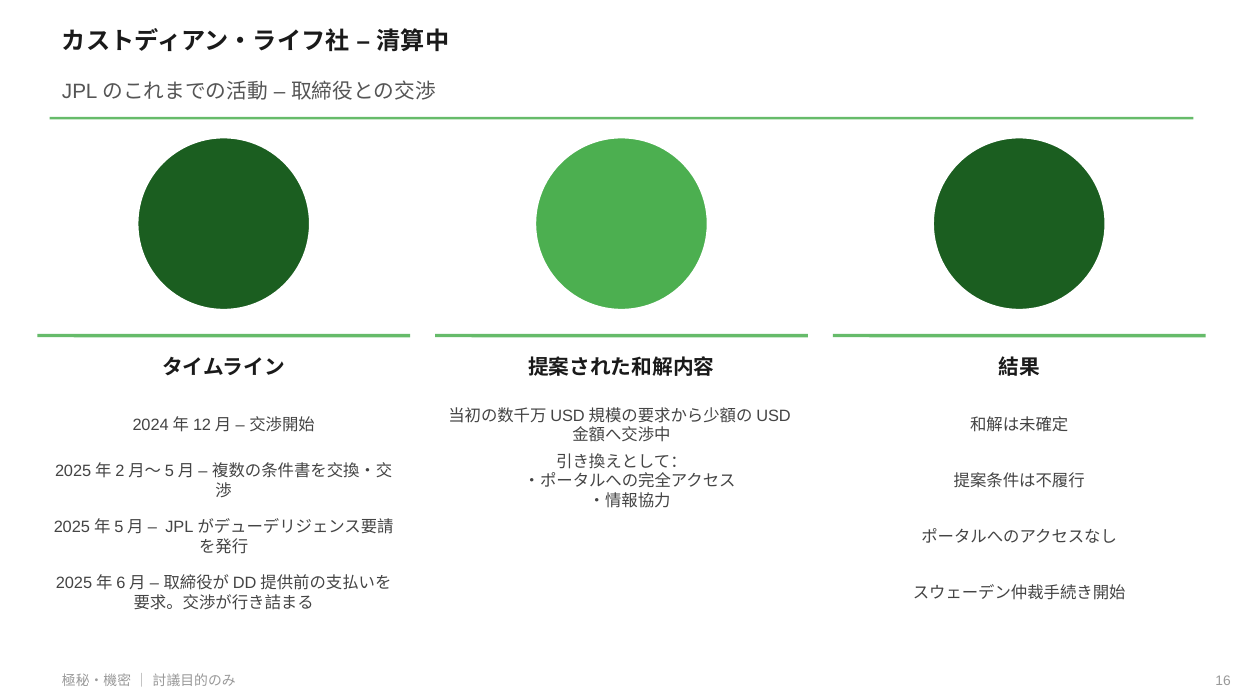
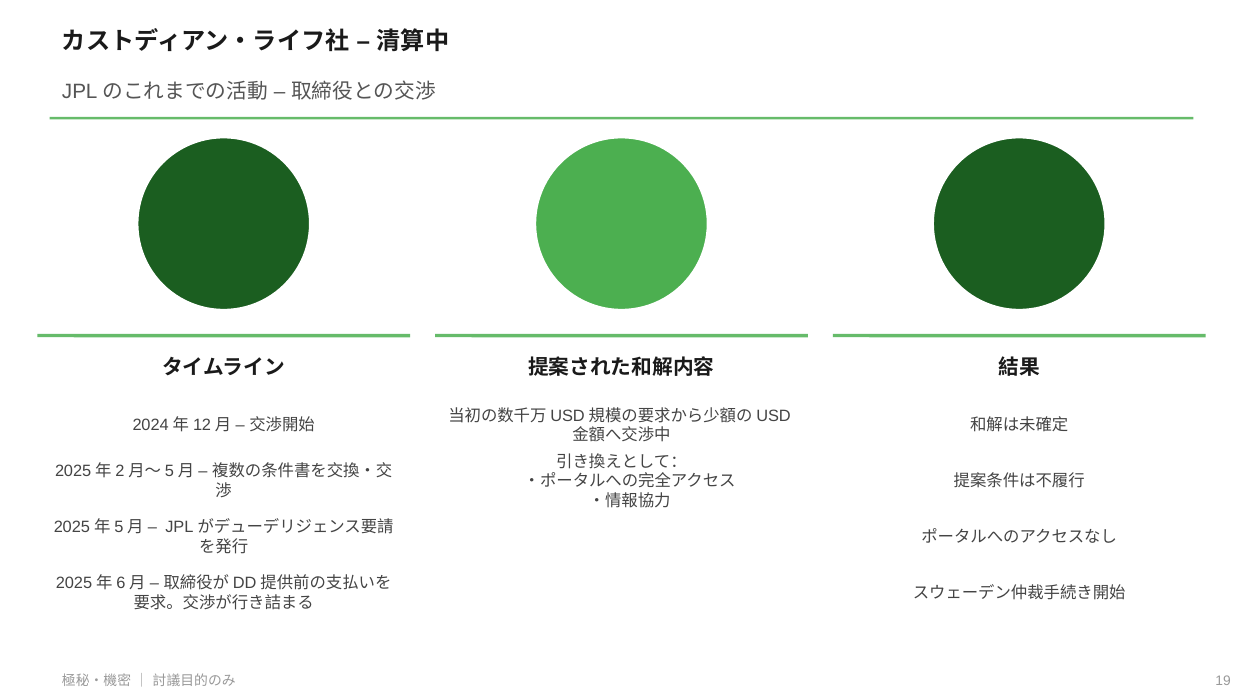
16: 16 -> 19 (1223, 681)
